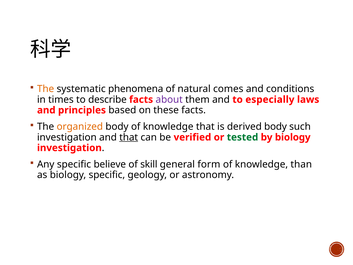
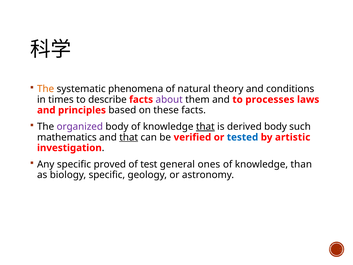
comes: comes -> theory (228, 89)
especially: especially -> processes (270, 99)
organized colour: orange -> purple (80, 127)
that underline: none -> present (205, 127)
investigation: investigation -> mathematics (67, 137)
tested colour: green -> blue (243, 137)
by biology: biology -> artistic (293, 137)
believe: believe -> proved (110, 164)
skill: skill -> test (149, 164)
form: form -> ones (209, 164)
